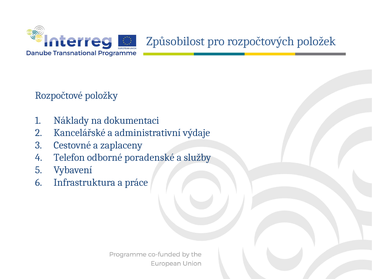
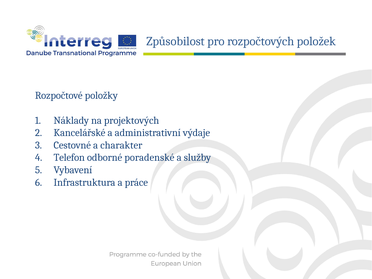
dokumentaci: dokumentaci -> projektových (132, 120)
zaplaceny: zaplaceny -> charakter (121, 145)
